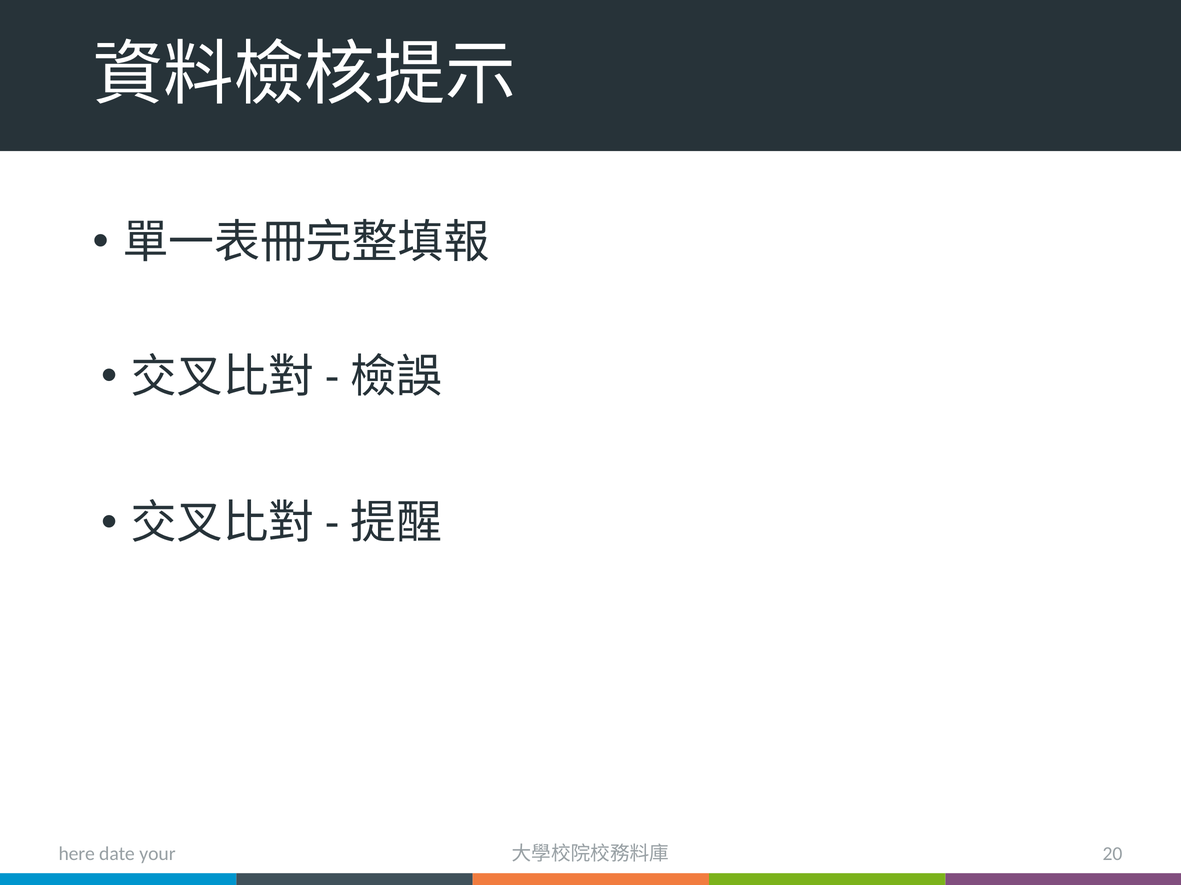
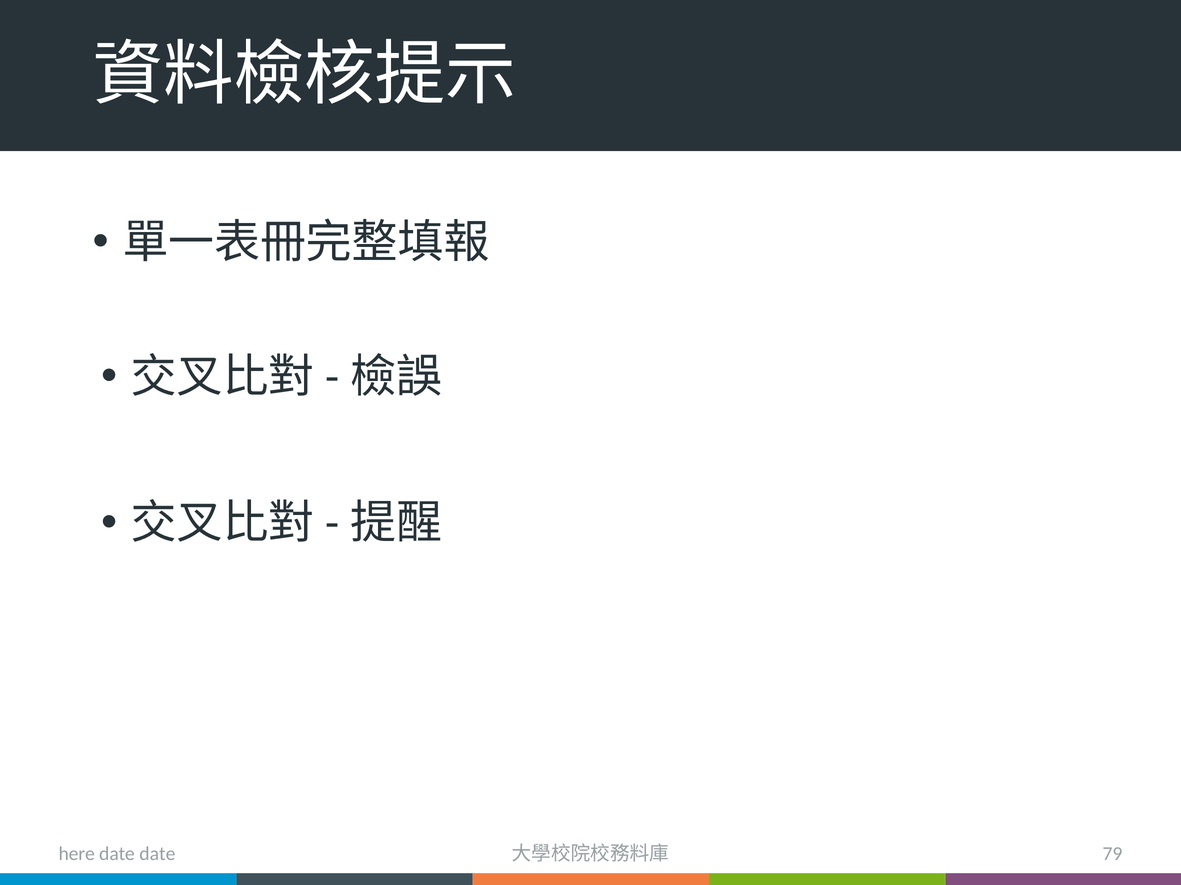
date your: your -> date (157, 855)
20: 20 -> 79 (1112, 854)
